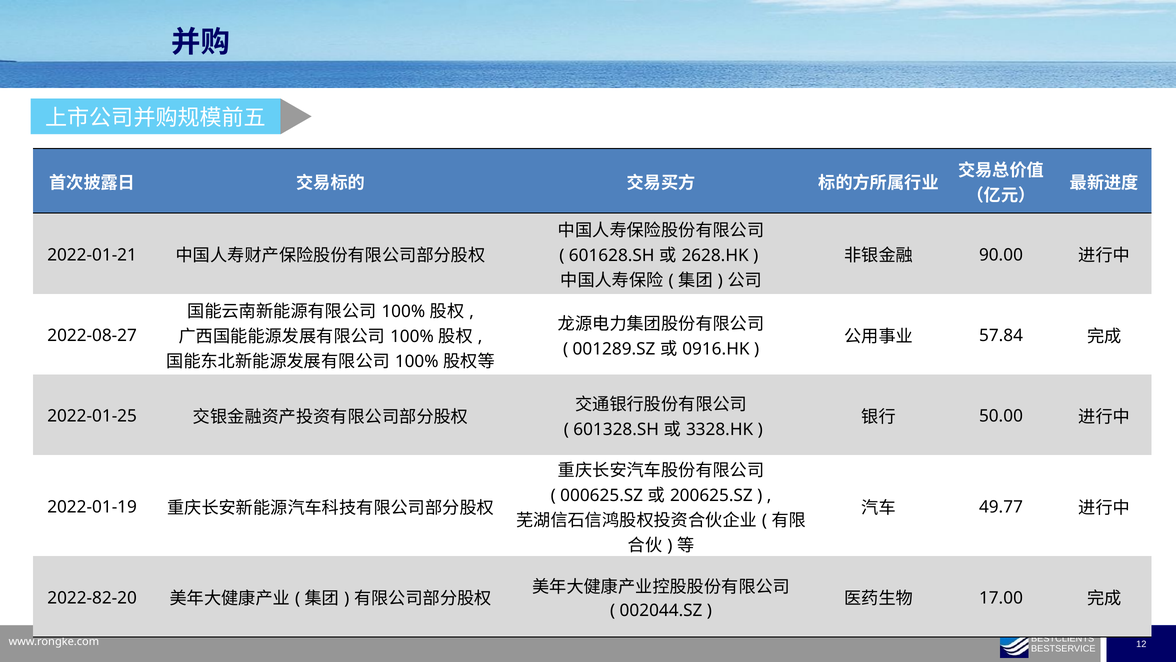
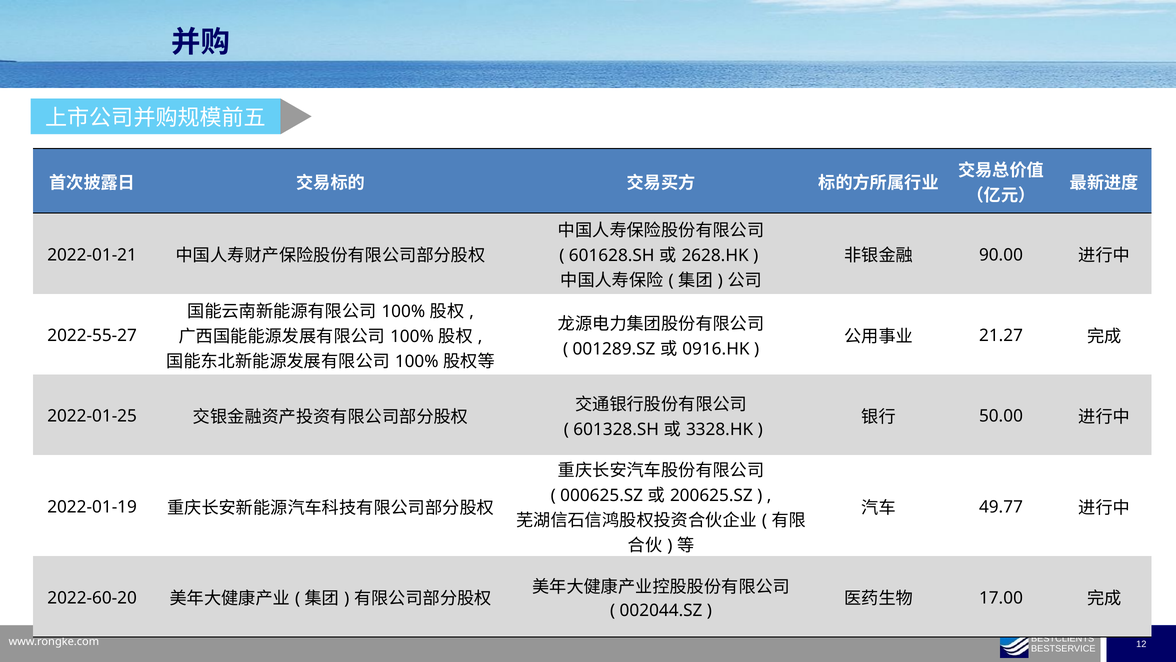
57.84: 57.84 -> 21.27 (1001, 335)
2022-08-27: 2022-08-27 -> 2022-55-27 (92, 335)
2022-82-20: 2022-82-20 -> 2022-60-20 (92, 598)
